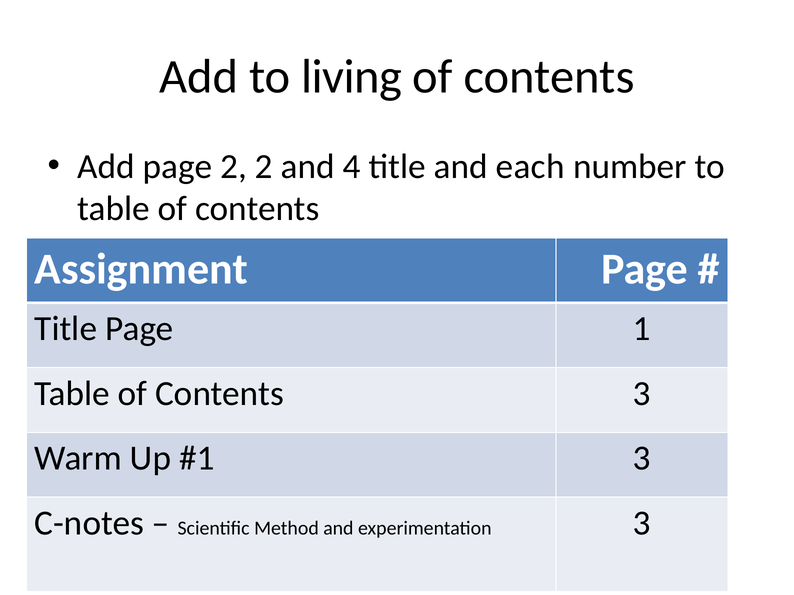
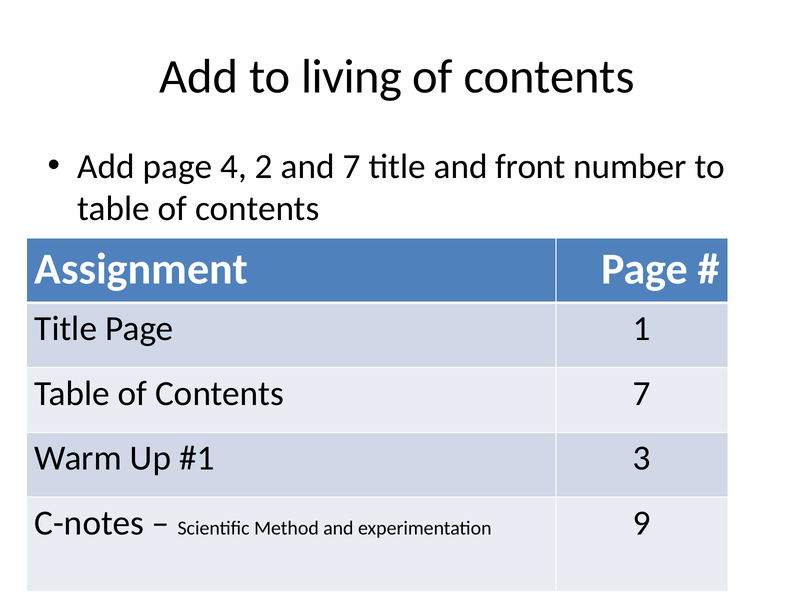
page 2: 2 -> 4 (234, 167)
and 4: 4 -> 7 (352, 167)
each: each -> front (530, 167)
Contents 3: 3 -> 7 (642, 394)
experimentation 3: 3 -> 9 (642, 523)
